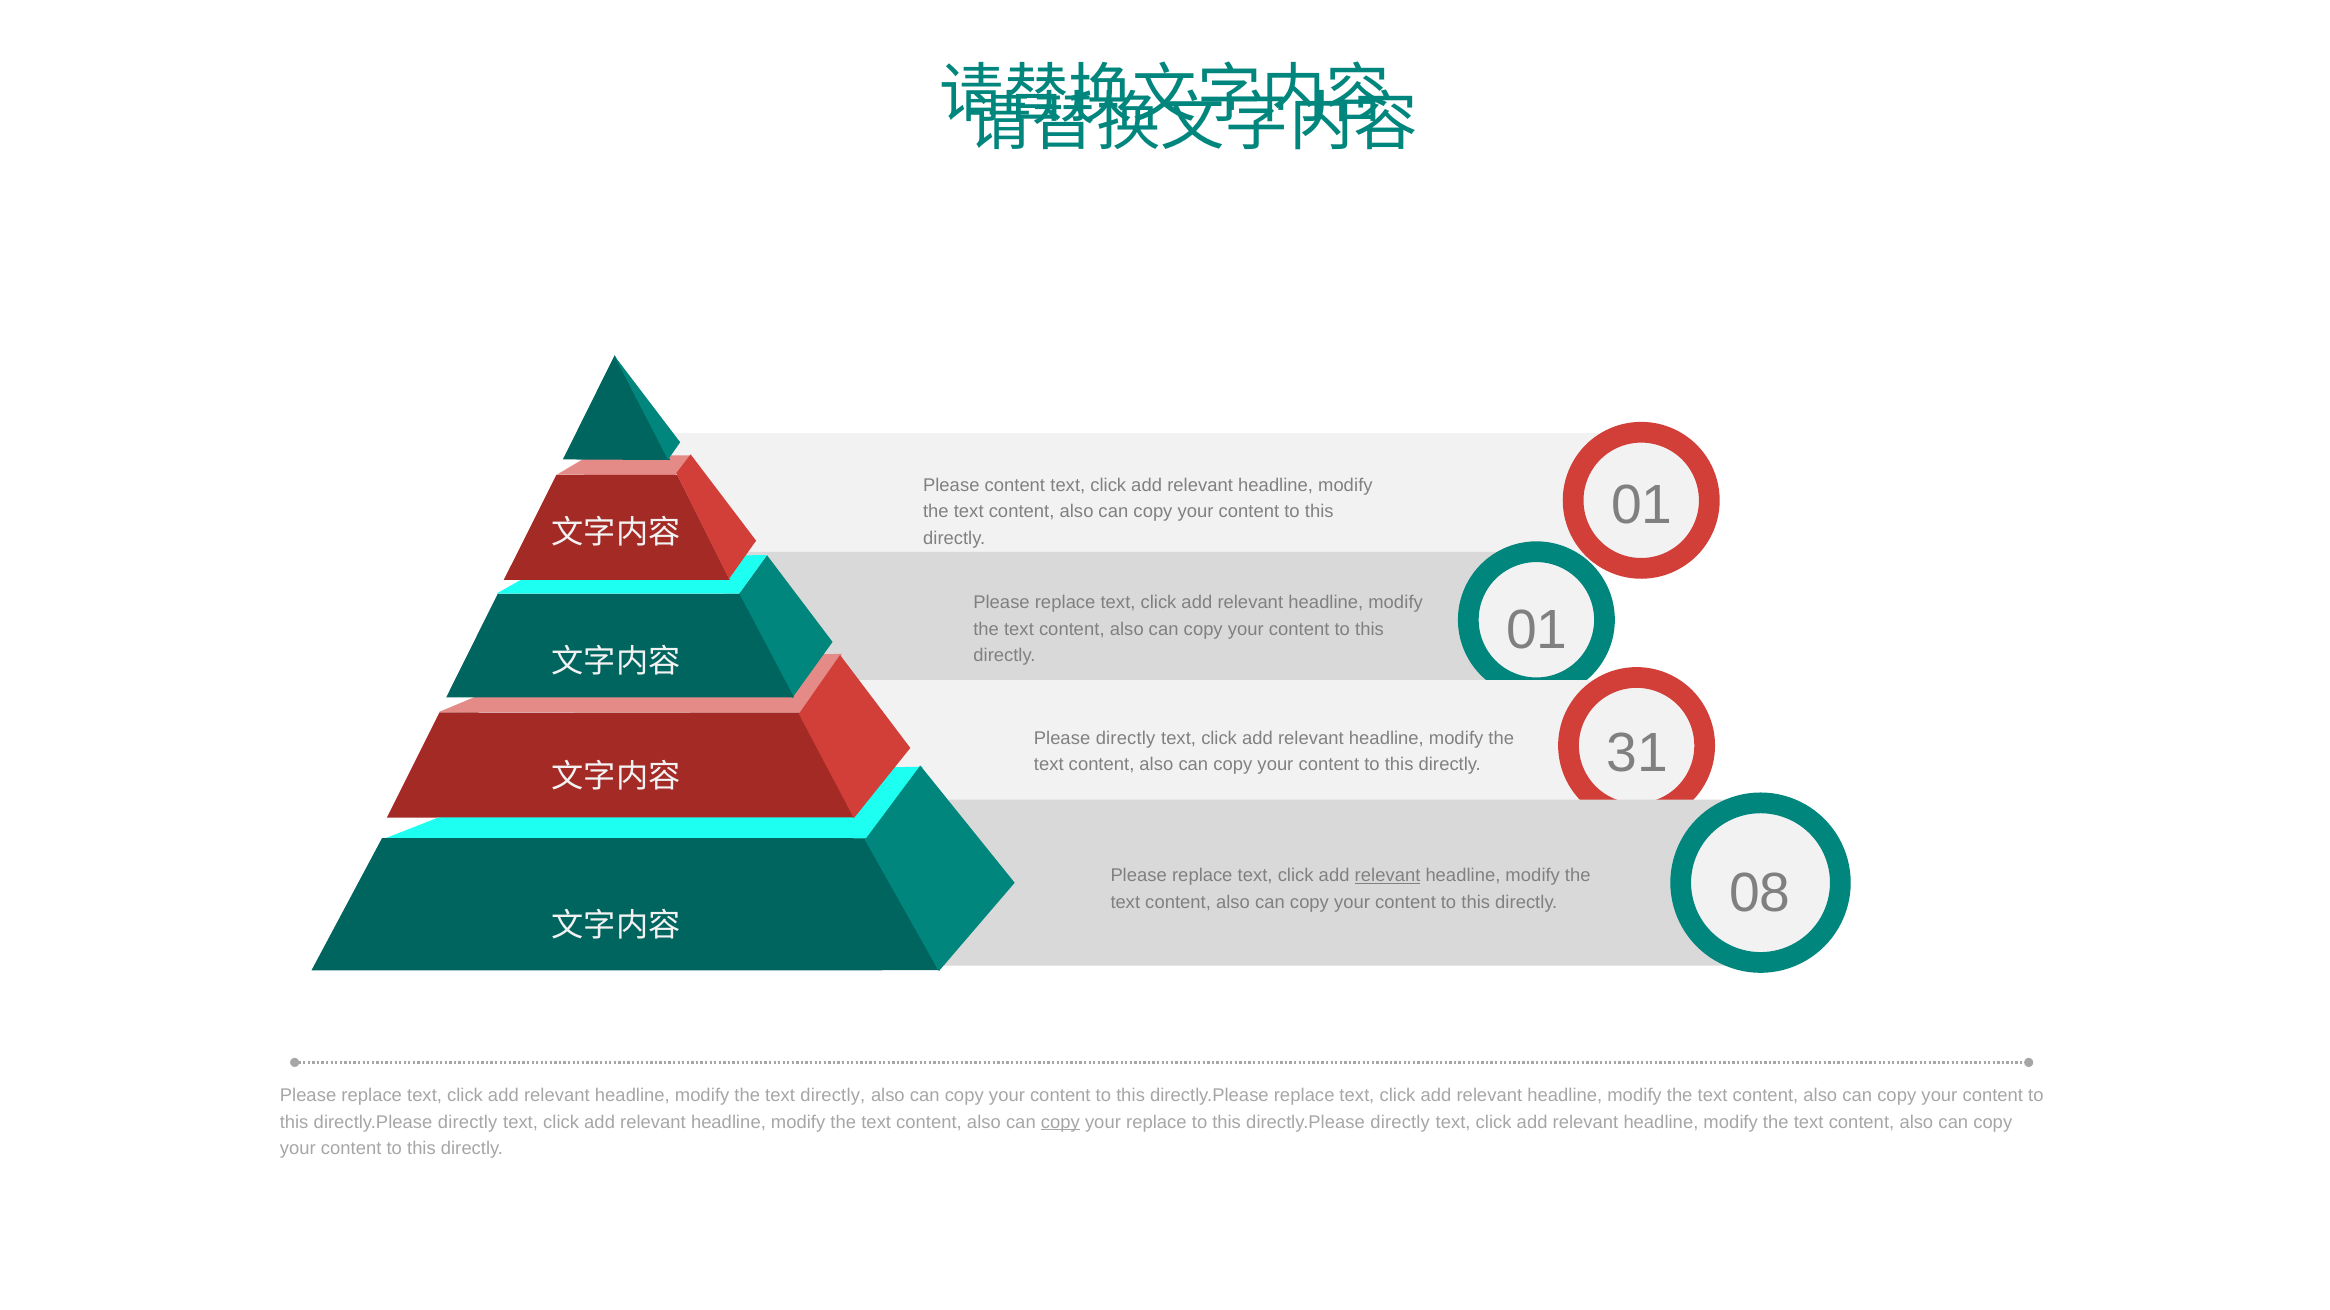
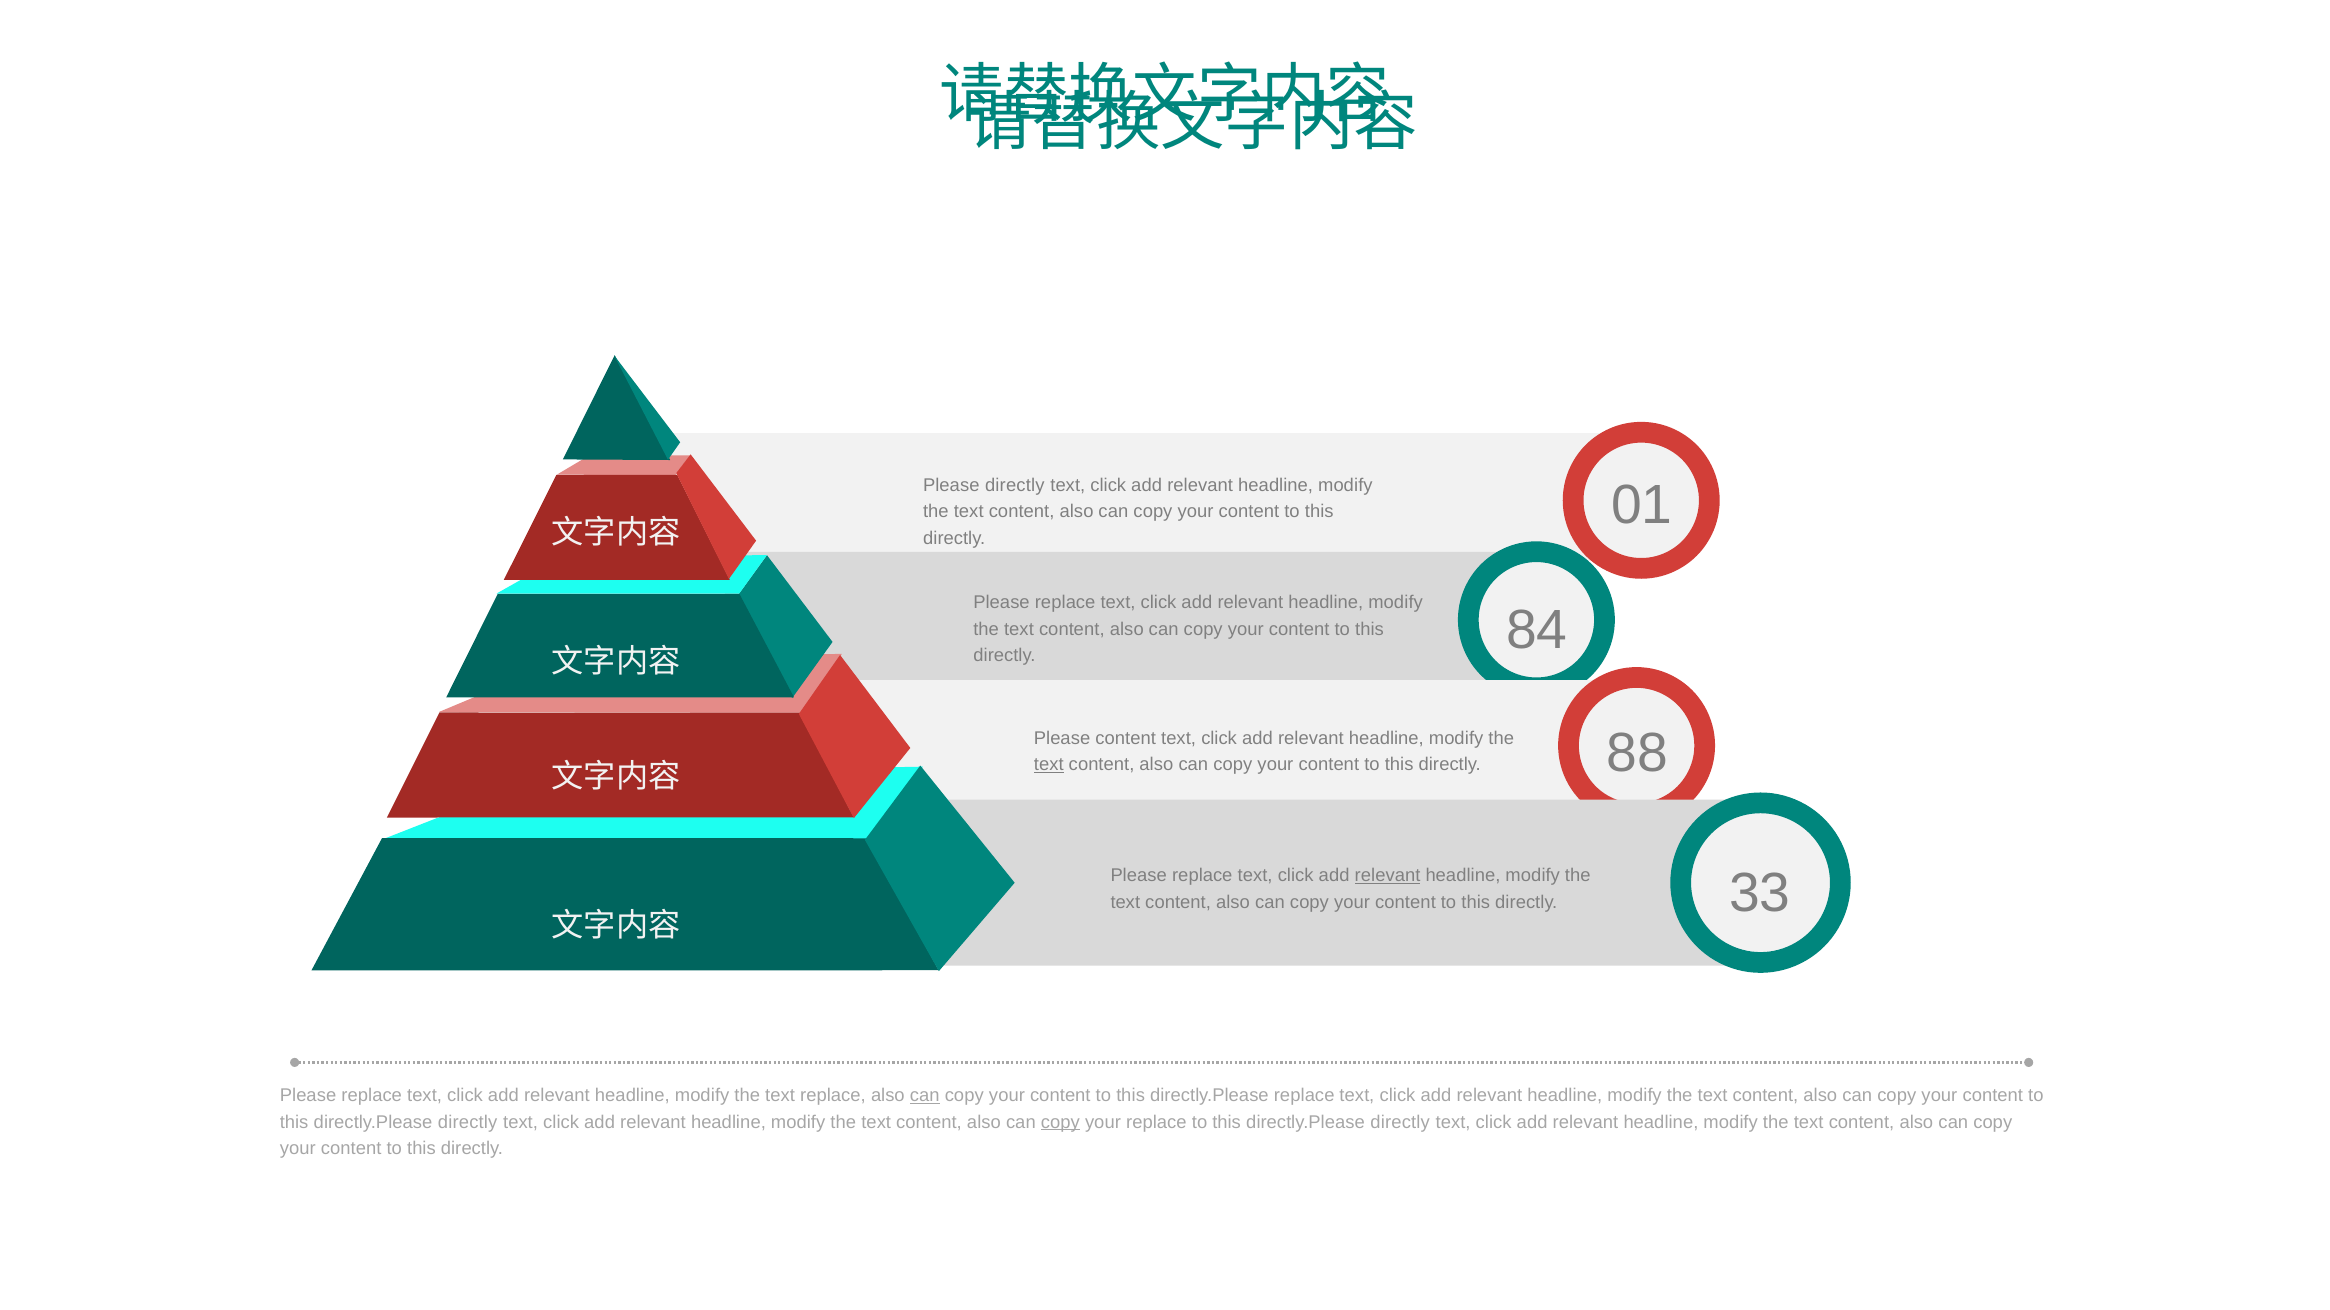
Please content: content -> directly (1015, 486)
01: 01 -> 84 (1537, 630)
Please directly: directly -> content (1126, 739)
text underline: none -> present (1049, 765)
31: 31 -> 88 (1637, 754)
08: 08 -> 33 (1760, 894)
text directly: directly -> replace (833, 1096)
can underline: none -> present (925, 1096)
